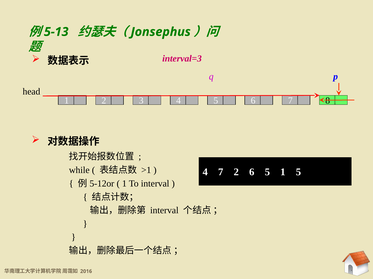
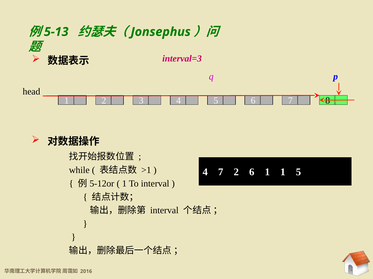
6 5: 5 -> 1 (267, 173)
